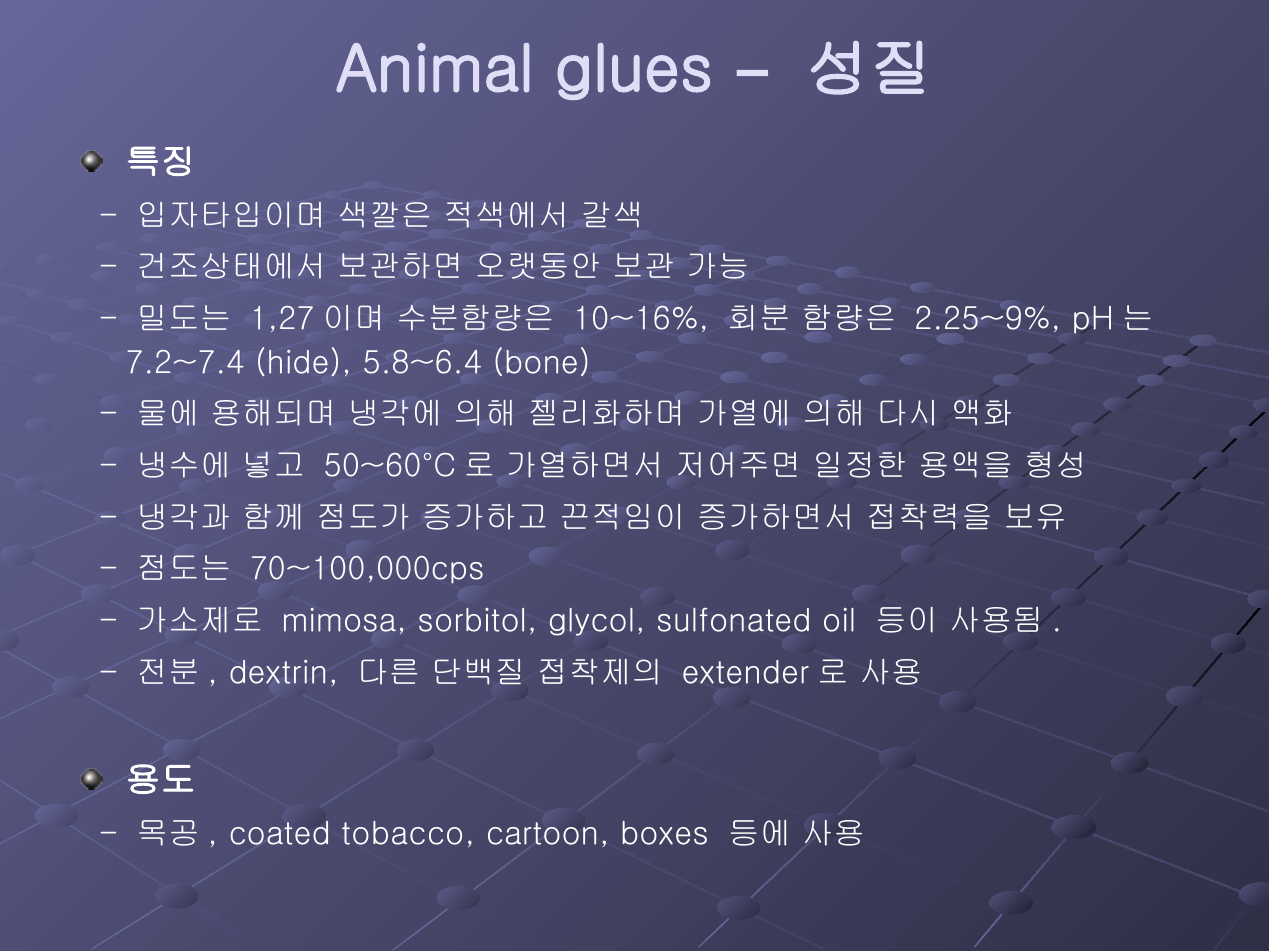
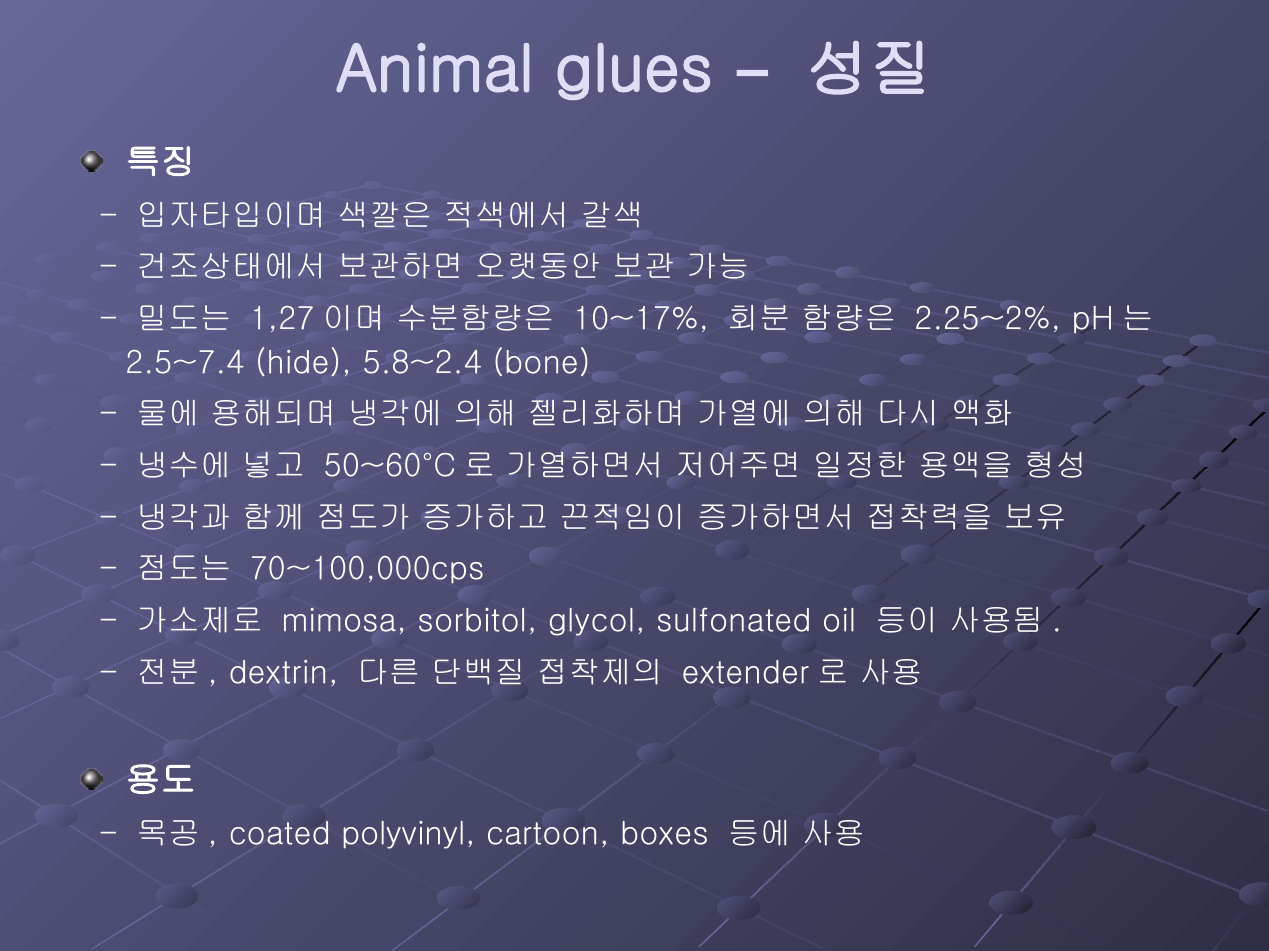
10~16%: 10~16% -> 10~17% (641, 319)
2.25~9%: 2.25~9% -> 2.25~2% (988, 319)
7.2~7.4: 7.2~7.4 -> 2.5~7.4 (185, 363)
5.8~6.4: 5.8~6.4 -> 5.8~2.4 (422, 363)
tobacco: tobacco -> polyvinyl (408, 834)
